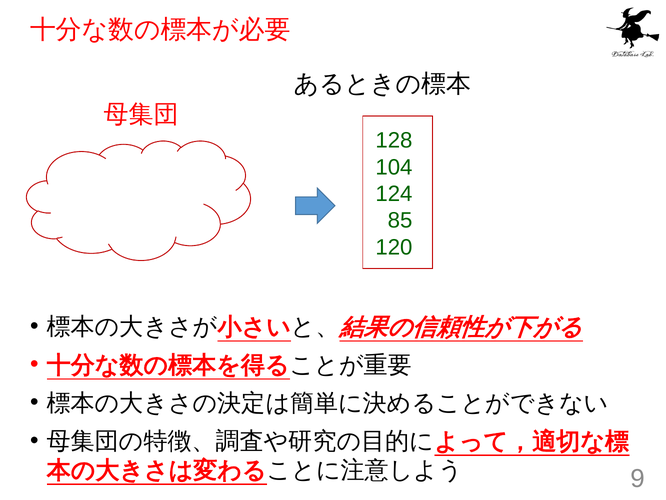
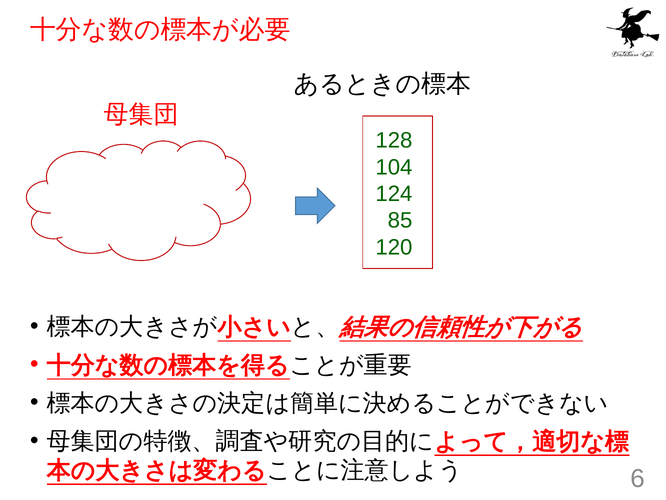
9: 9 -> 6 (638, 478)
